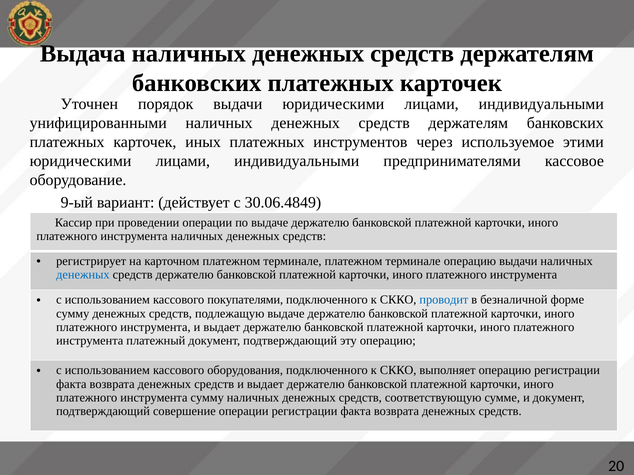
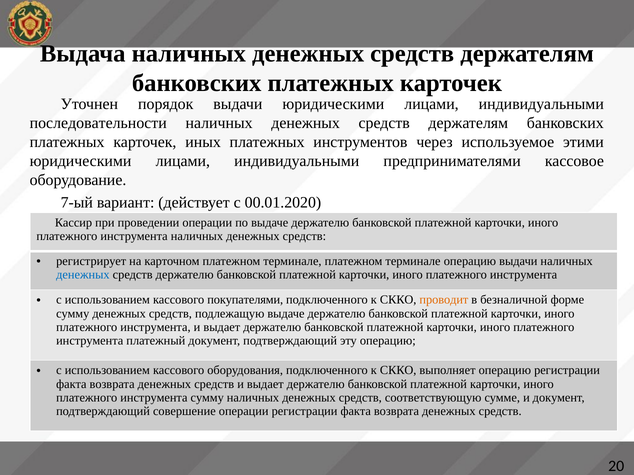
унифицированными: унифицированными -> последовательности (98, 123)
9-ый: 9-ый -> 7-ый (77, 203)
30.06.4849: 30.06.4849 -> 00.01.2020 (283, 203)
проводит colour: blue -> orange (444, 300)
